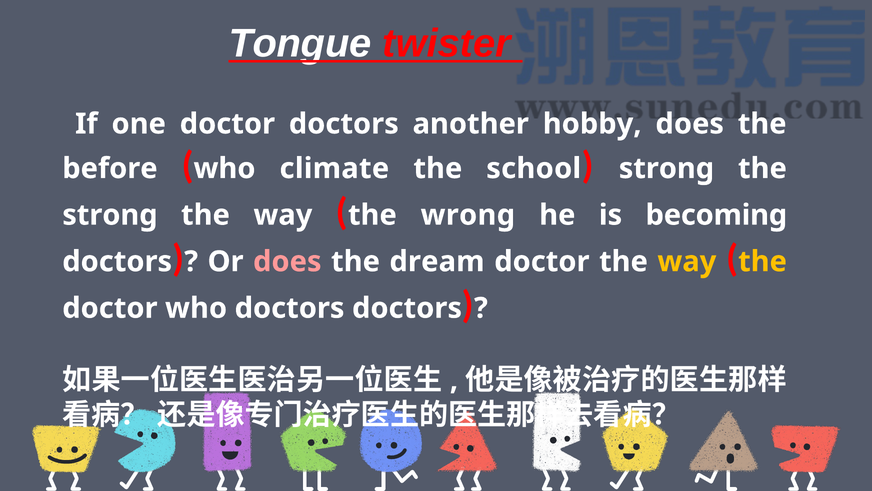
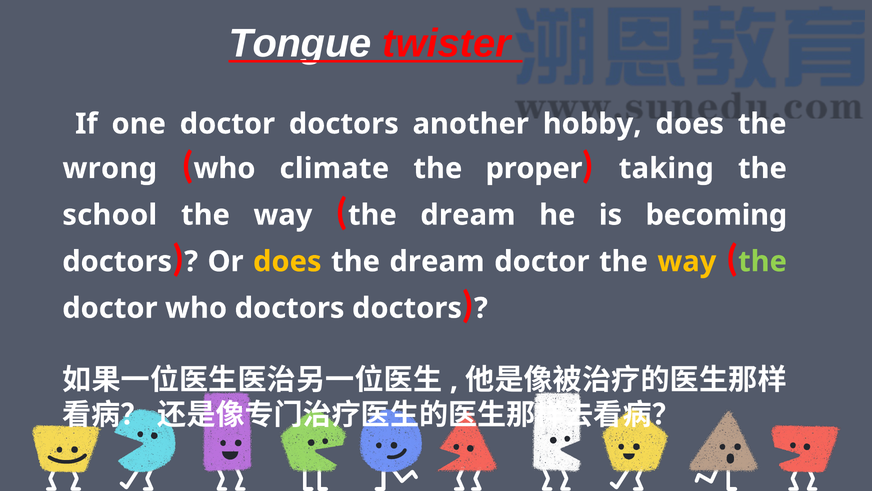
before: before -> wrong (110, 168)
school: school -> proper (534, 168)
strong: strong -> taking (666, 168)
strong: strong -> school (110, 215)
wrong: wrong -> dream (468, 215)
does colour: pink -> yellow (287, 261)
the colour: yellow -> light green (763, 261)
